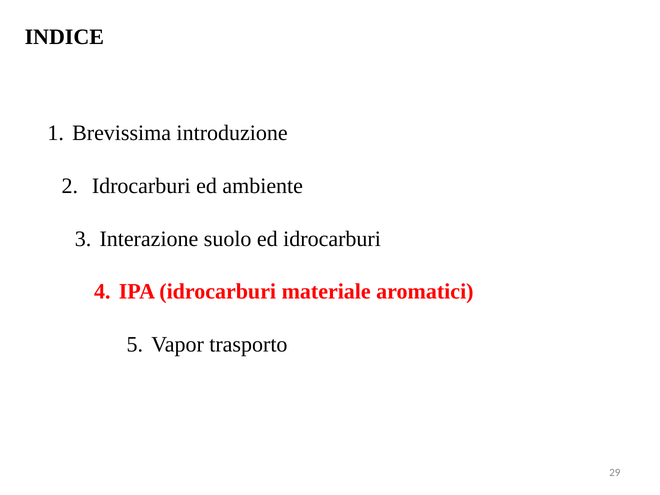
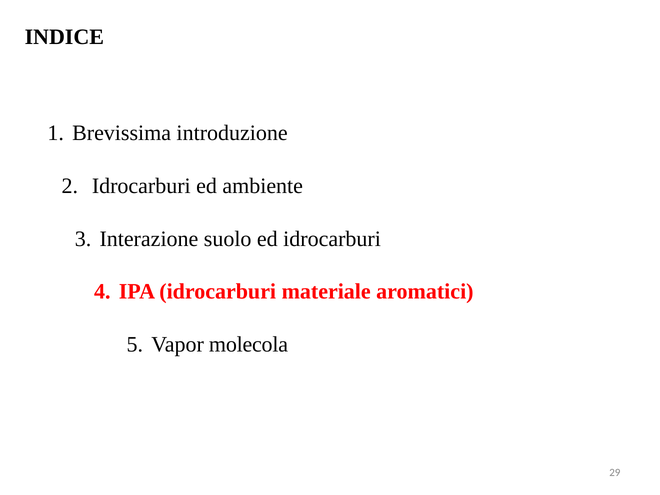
trasporto: trasporto -> molecola (249, 344)
